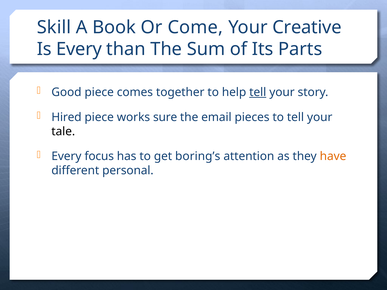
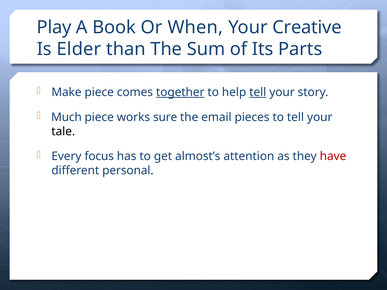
Skill: Skill -> Play (54, 27)
Come: Come -> When (195, 27)
Is Every: Every -> Elder (79, 49)
Good: Good -> Make (66, 92)
together underline: none -> present (180, 92)
Hired: Hired -> Much (66, 117)
boring’s: boring’s -> almost’s (198, 156)
have colour: orange -> red (333, 156)
